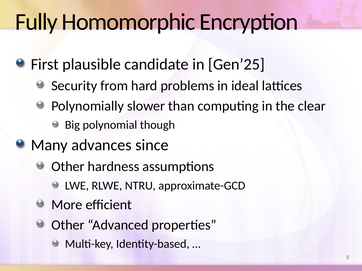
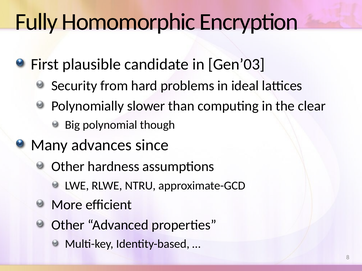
Gen’25: Gen’25 -> Gen’03 (236, 64)
